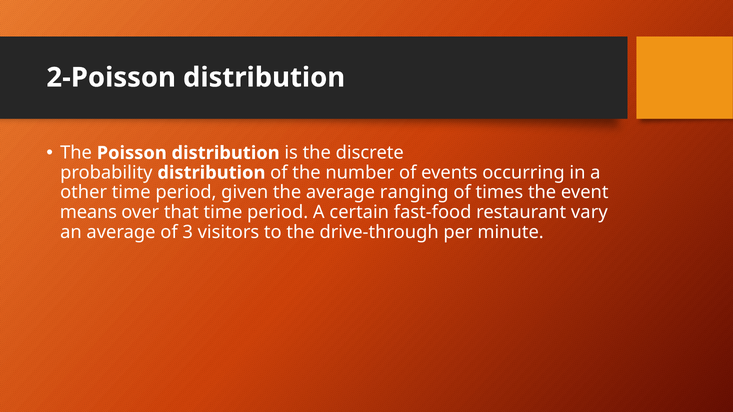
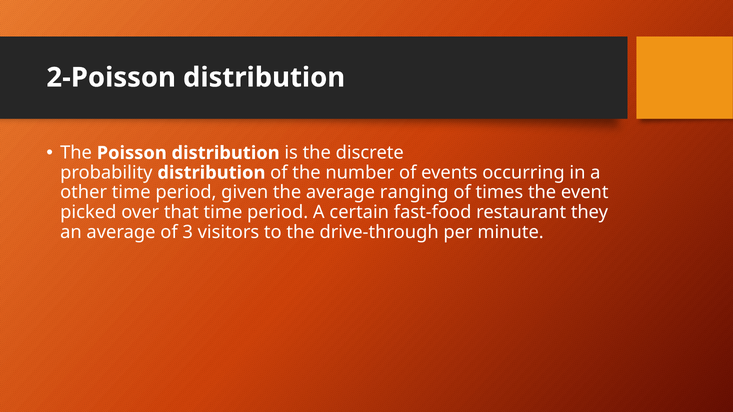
means: means -> picked (88, 212)
vary: vary -> they (590, 212)
